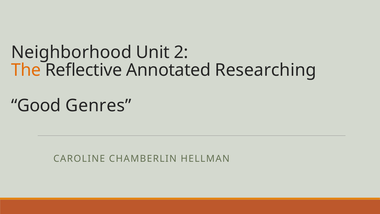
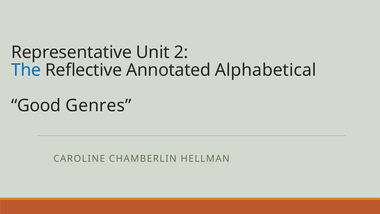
Neighborhood: Neighborhood -> Representative (72, 52)
The colour: orange -> blue (26, 70)
Researching: Researching -> Alphabetical (266, 70)
